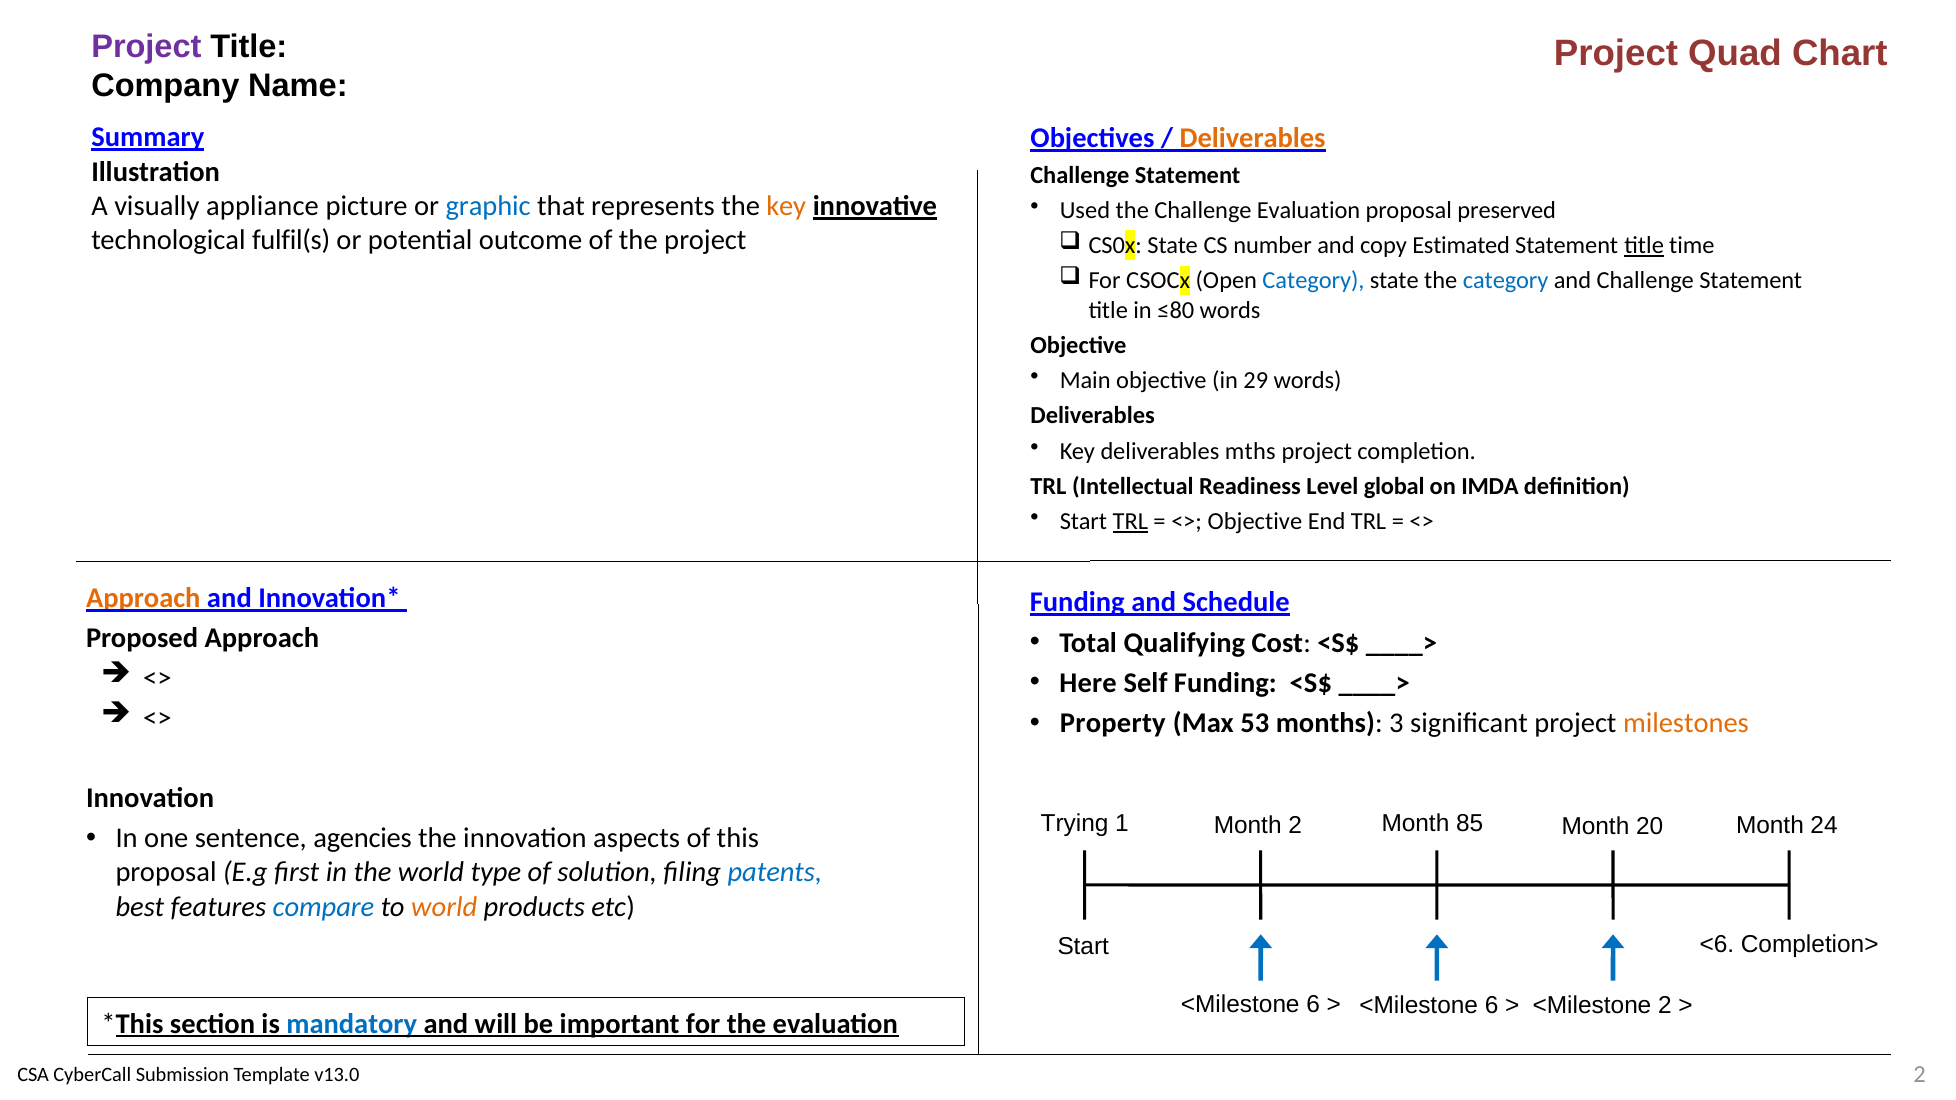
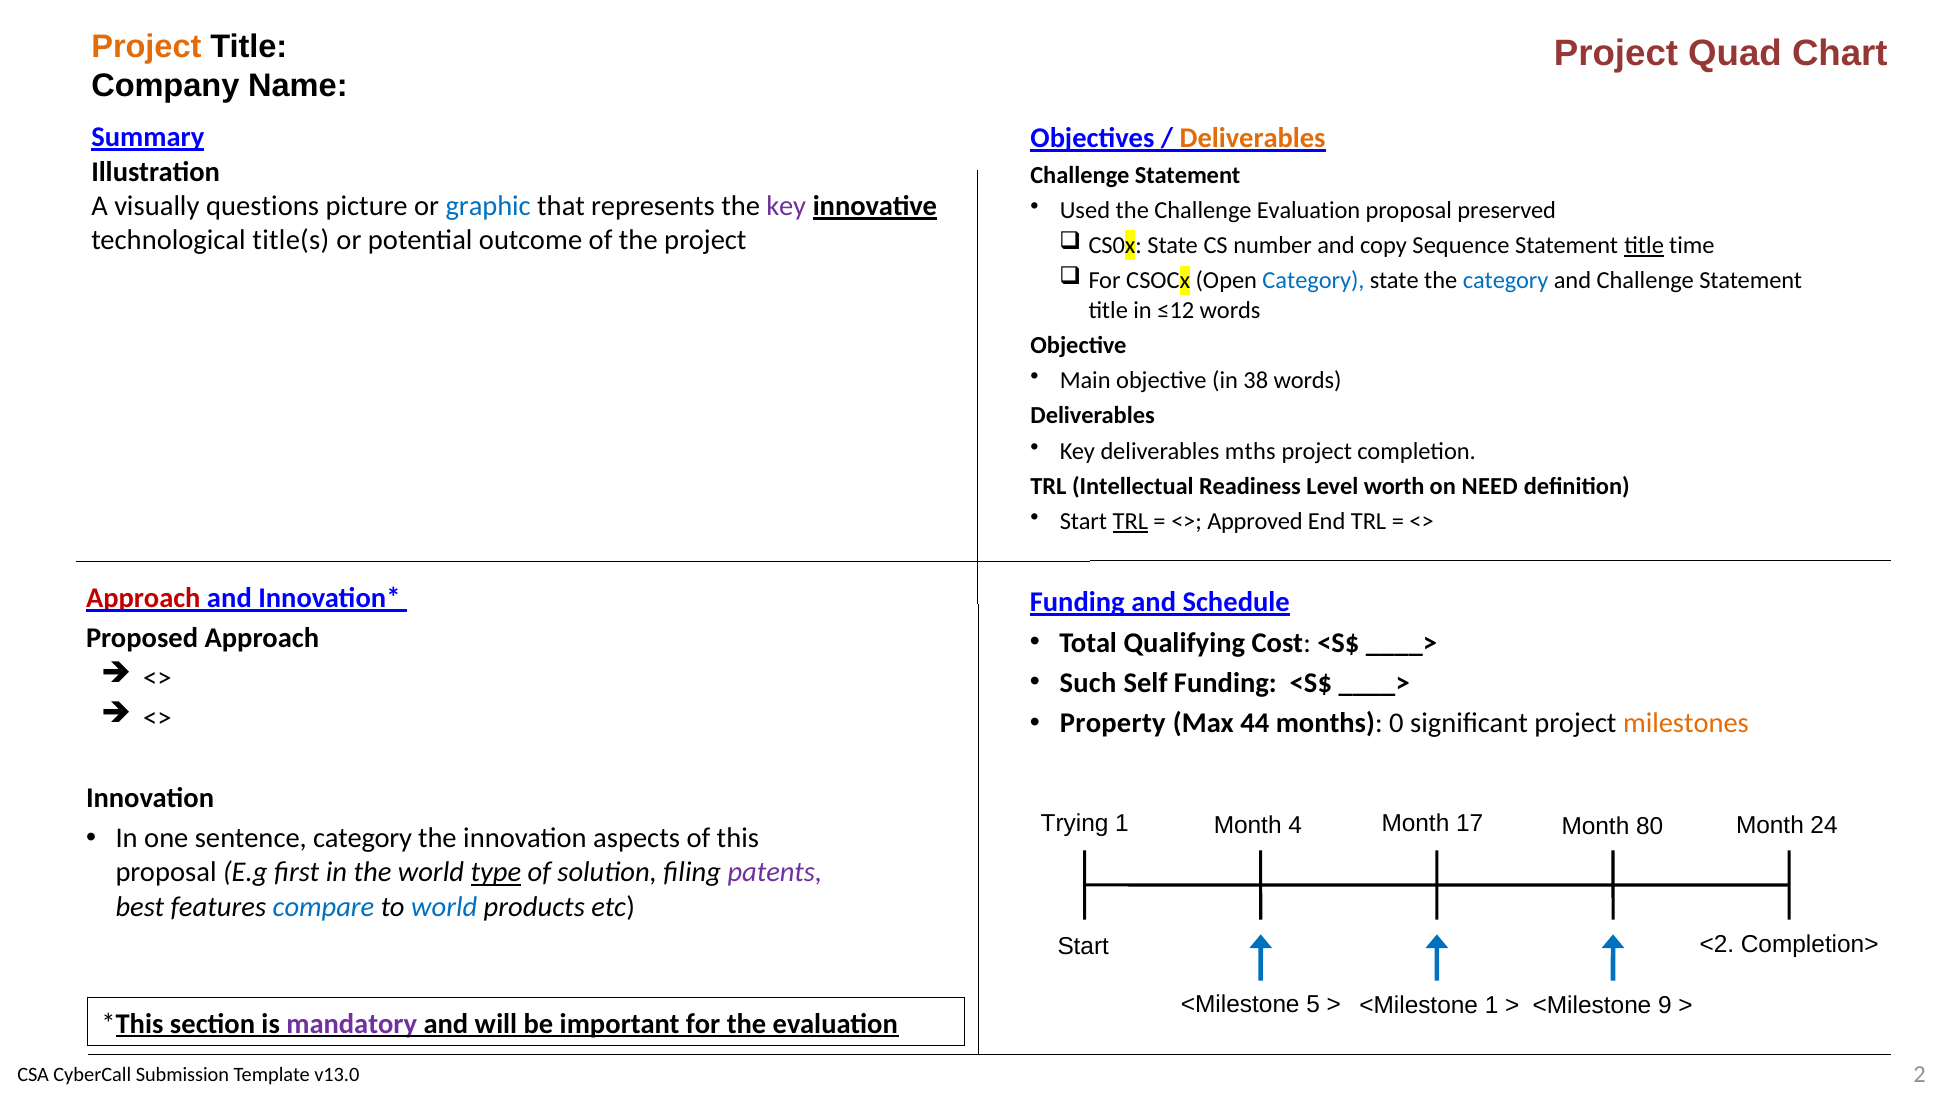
Project colour: purple -> orange (146, 47)
appliance: appliance -> questions (263, 206)
key colour: orange -> purple (786, 206)
fulfil(s: fulfil(s -> title(s (291, 240)
Estimated: Estimated -> Sequence (1461, 246)
≤80: ≤80 -> ≤12 (1176, 310)
29: 29 -> 38 (1256, 381)
global: global -> worth (1394, 486)
IMDA: IMDA -> NEED (1490, 486)
Objective: Objective -> Approved (1255, 522)
Approach colour: orange -> red (143, 598)
Here: Here -> Such (1088, 683)
53: 53 -> 44 (1255, 724)
3: 3 -> 0 (1396, 724)
Month 2: 2 -> 4 (1295, 825)
85: 85 -> 17 (1470, 824)
20: 20 -> 80 (1650, 827)
sentence agencies: agencies -> category (363, 838)
type underline: none -> present (496, 873)
patents colour: blue -> purple (775, 873)
world colour: orange -> blue (444, 907)
<6: <6 -> <2 (1717, 945)
6: 6 -> 5 (1313, 1005)
6: 6 -> 1 (1492, 1006)
<Milestone 2: 2 -> 9 (1665, 1006)
mandatory colour: blue -> purple (352, 1024)
